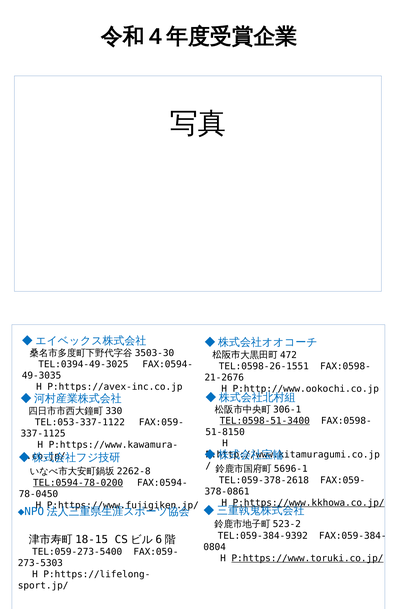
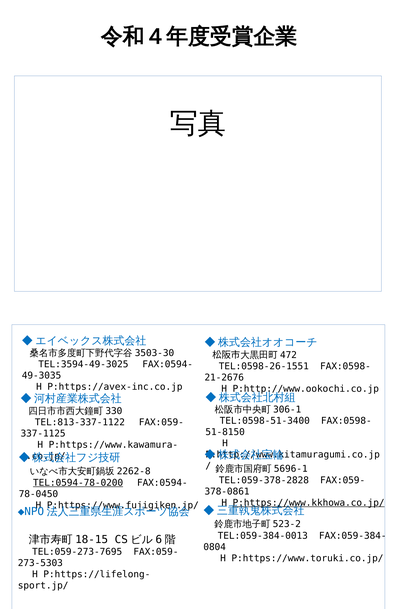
TEL:0394-49-3025: TEL:0394-49-3025 -> TEL:3594-49-3025 (83, 364)
TEL:0598-51-3400 underline: present -> none (265, 420)
TEL:053-337-1122: TEL:053-337-1122 -> TEL:813-337-1122 (80, 422)
TEL:059-378-2618: TEL:059-378-2618 -> TEL:059-378-2828 (264, 480)
TEL:059-384-9392: TEL:059-384-9392 -> TEL:059-384-0013 (263, 535)
TEL:059-273-5400: TEL:059-273-5400 -> TEL:059-273-7695 (77, 551)
P:https://www.toruki.co.jp/ underline: present -> none (307, 557)
